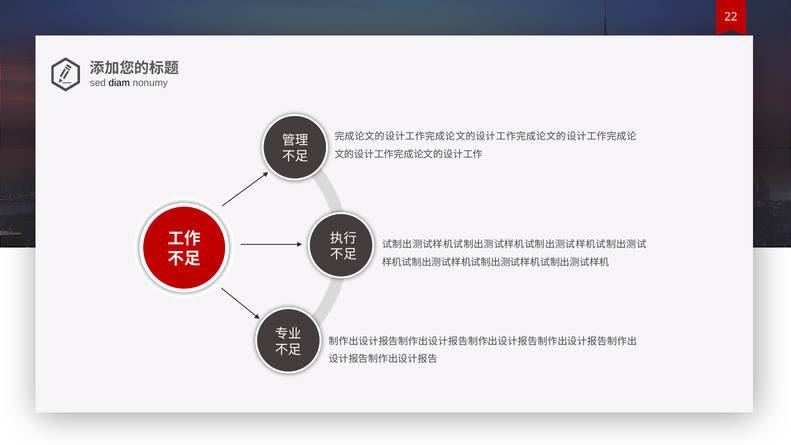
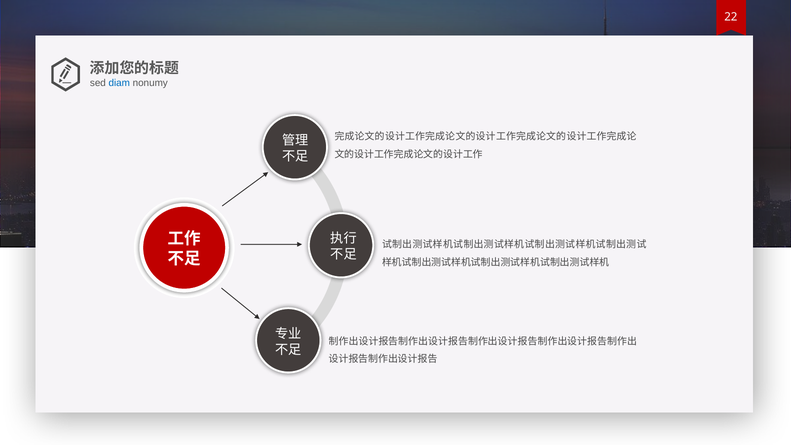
diam colour: black -> blue (119, 83)
